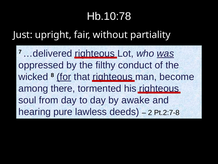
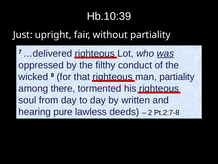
Hb.10:78: Hb.10:78 -> Hb.10:39 (109, 16)
for underline: present -> none (64, 77)
man become: become -> partiality (177, 77)
awake: awake -> written (136, 100)
